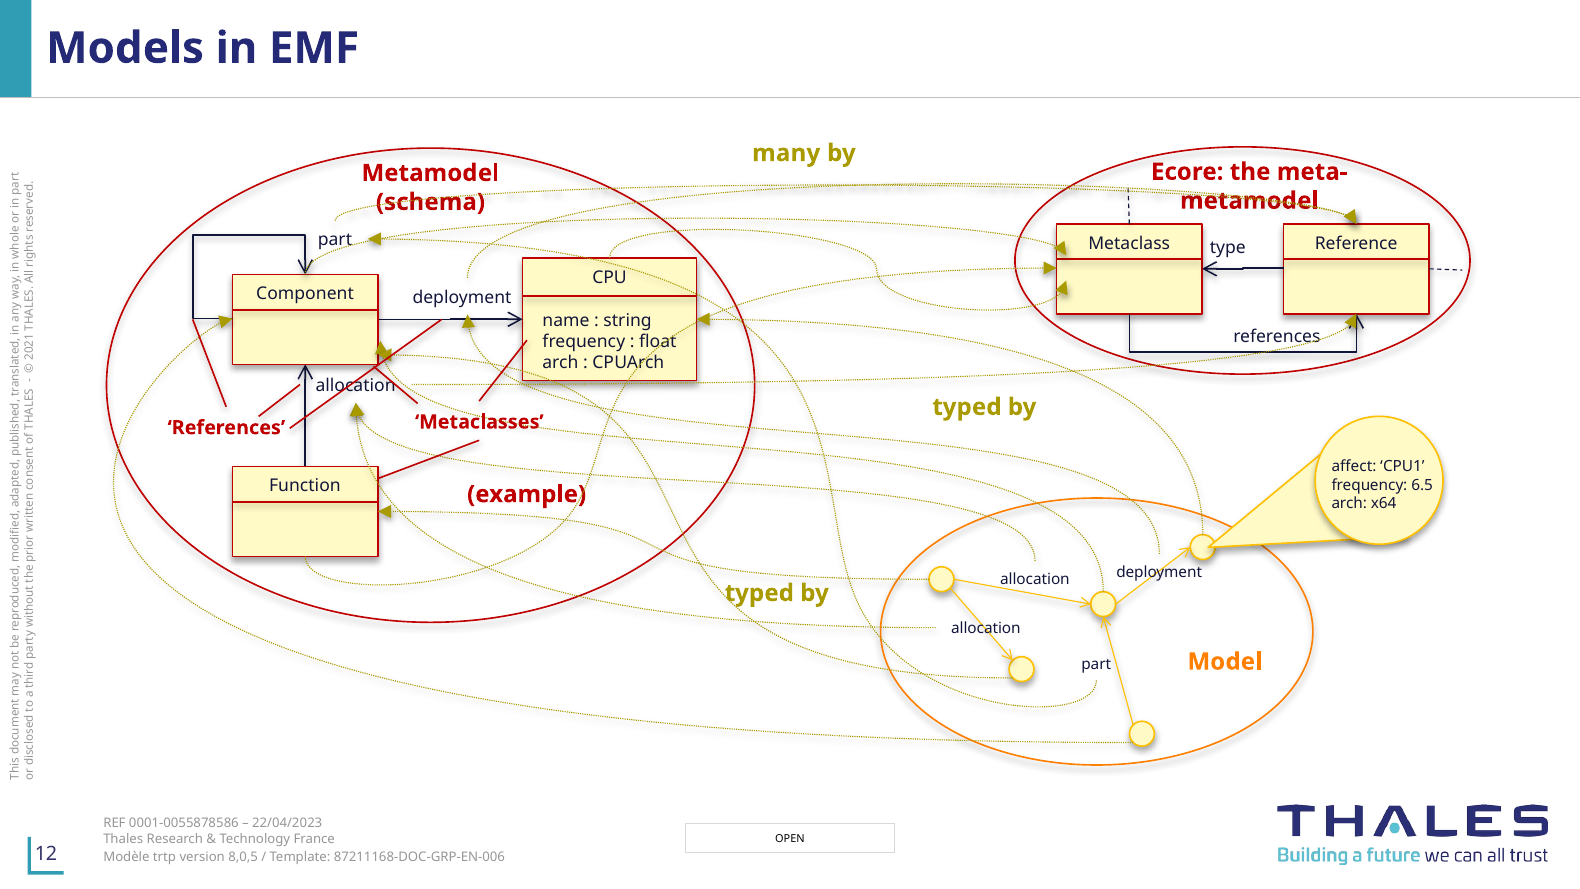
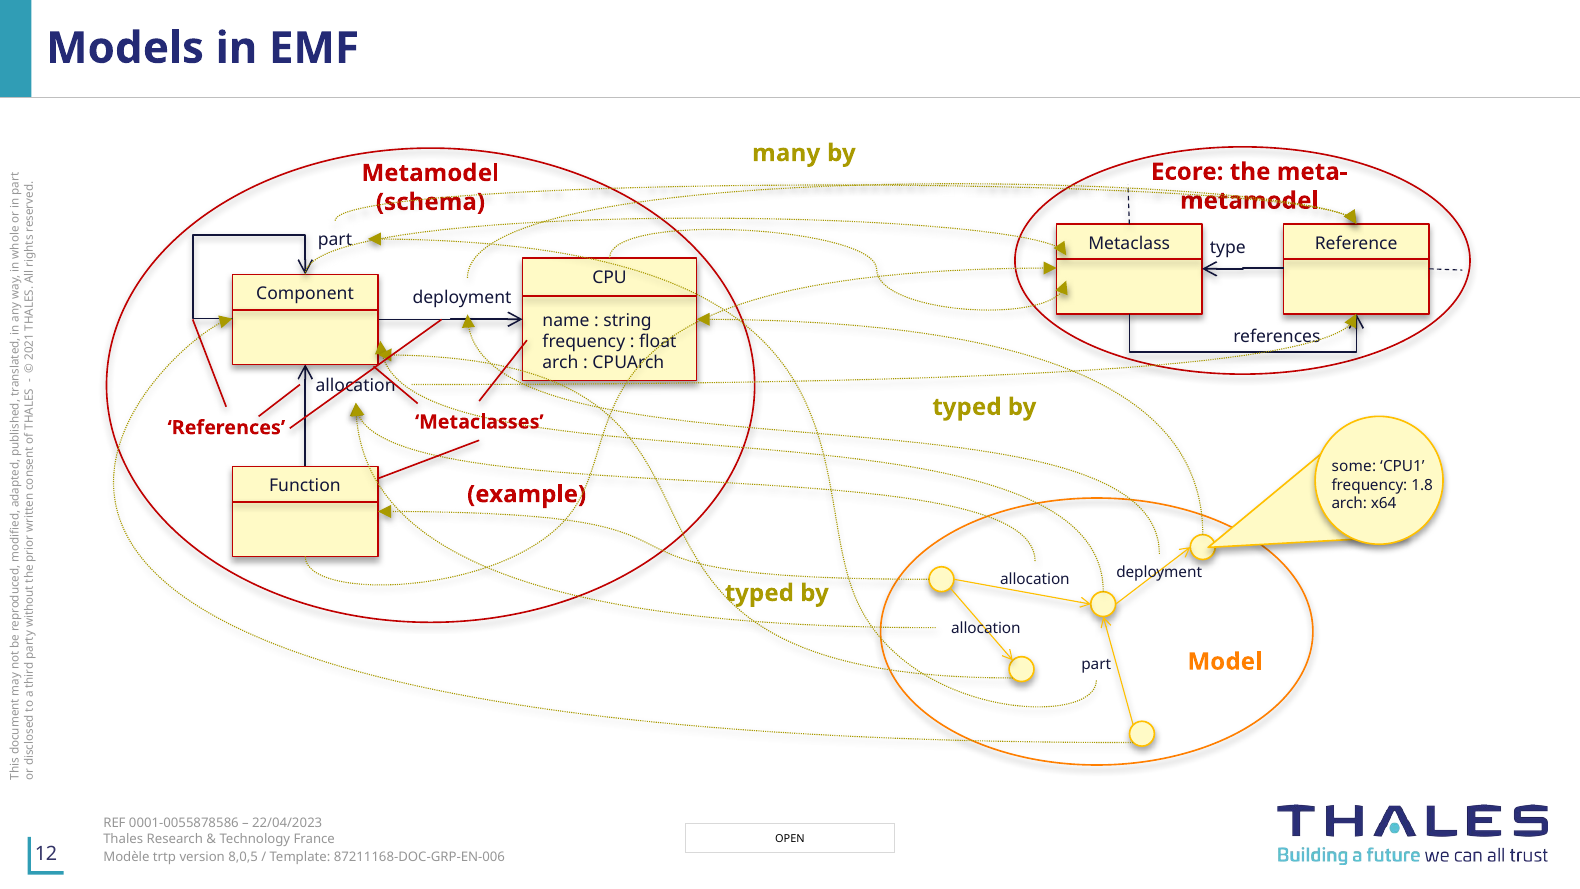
affect: affect -> some (1354, 467)
6.5: 6.5 -> 1.8 (1422, 485)
